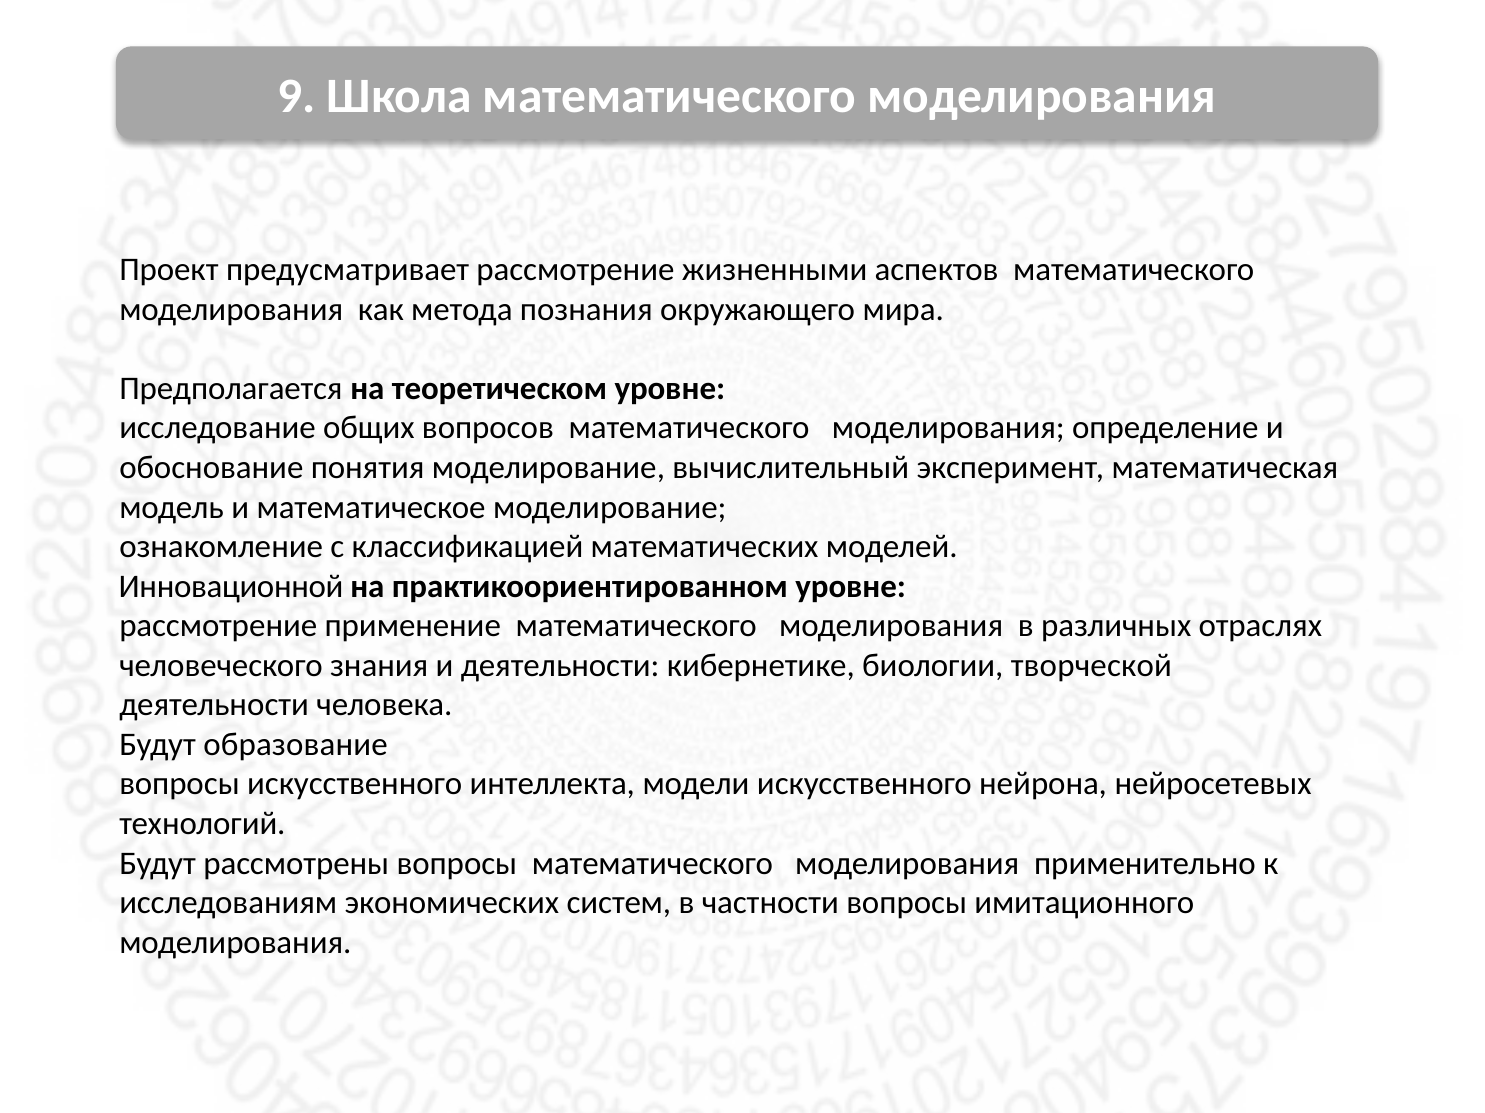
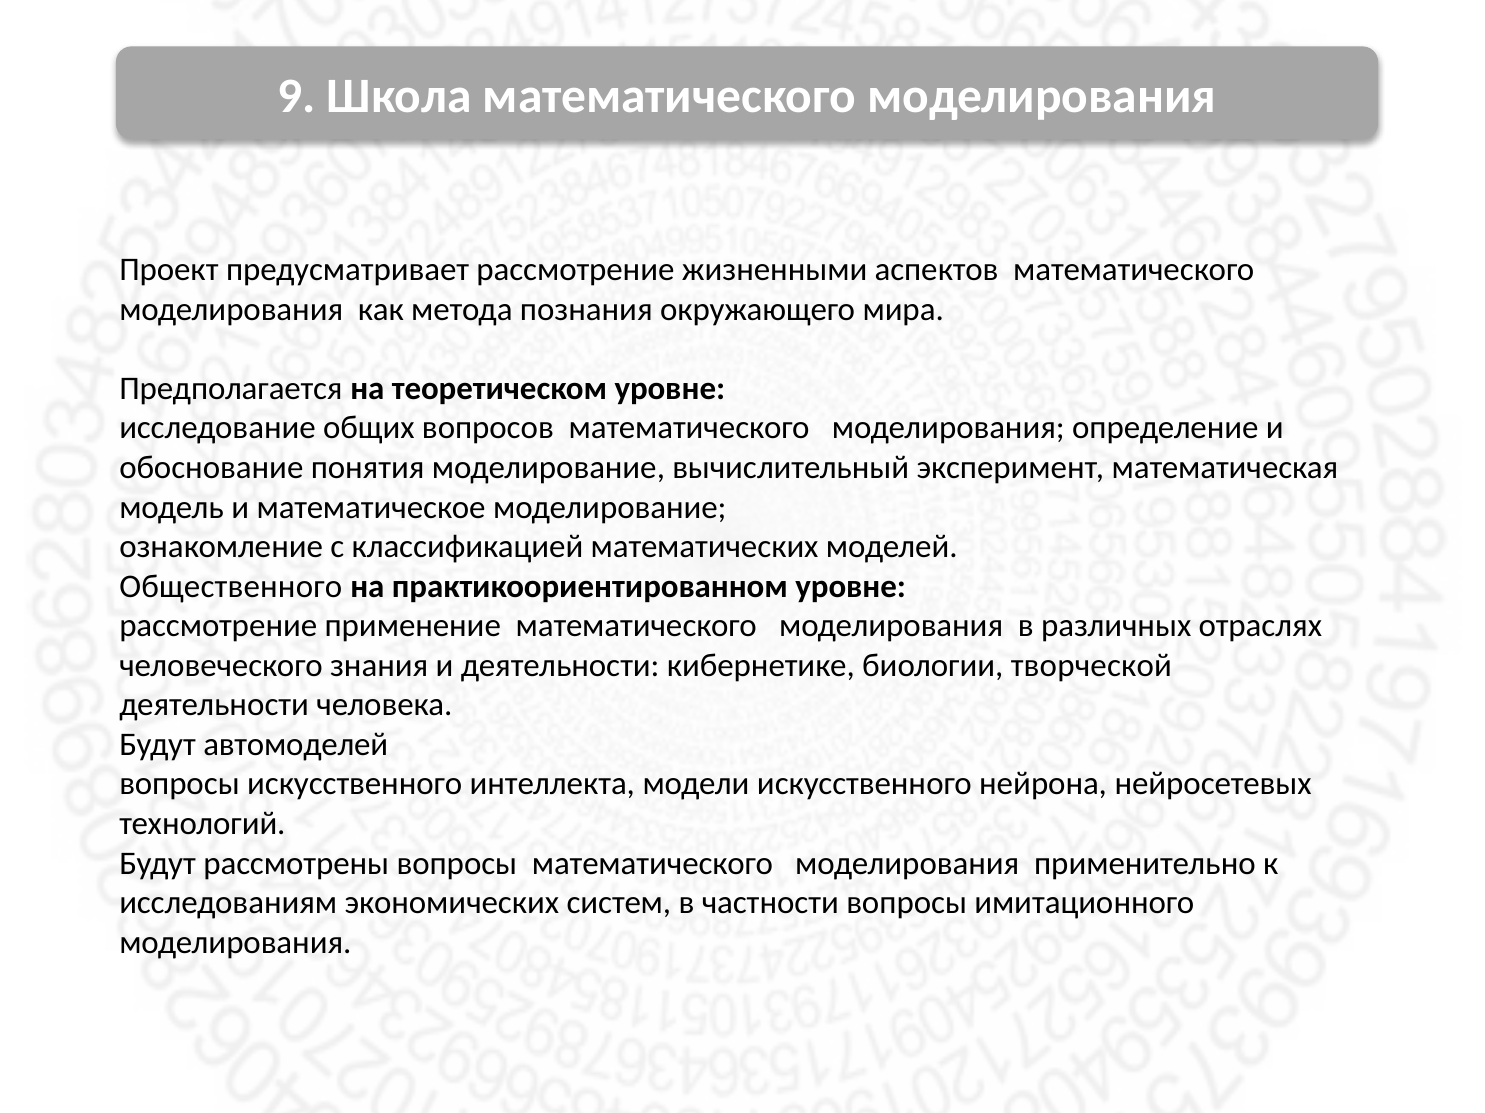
Инновационной: Инновационной -> Общественного (231, 587)
образование: образование -> автомоделей (296, 745)
